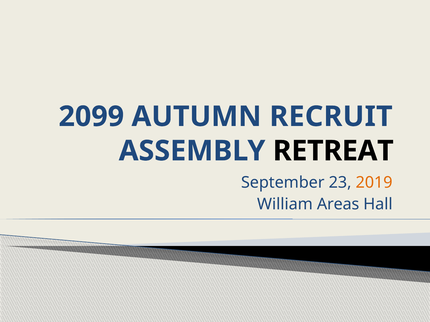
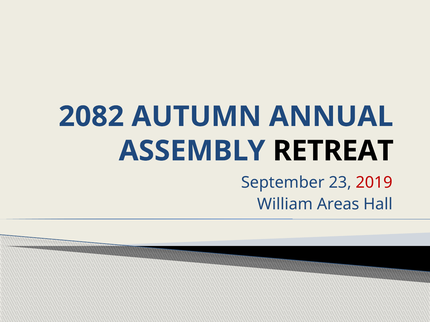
2099: 2099 -> 2082 (91, 117)
RECRUIT: RECRUIT -> ANNUAL (331, 117)
2019 colour: orange -> red (374, 183)
